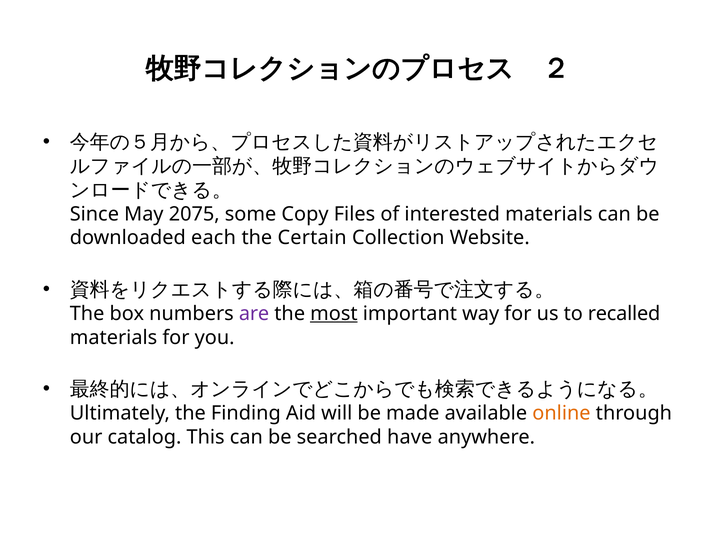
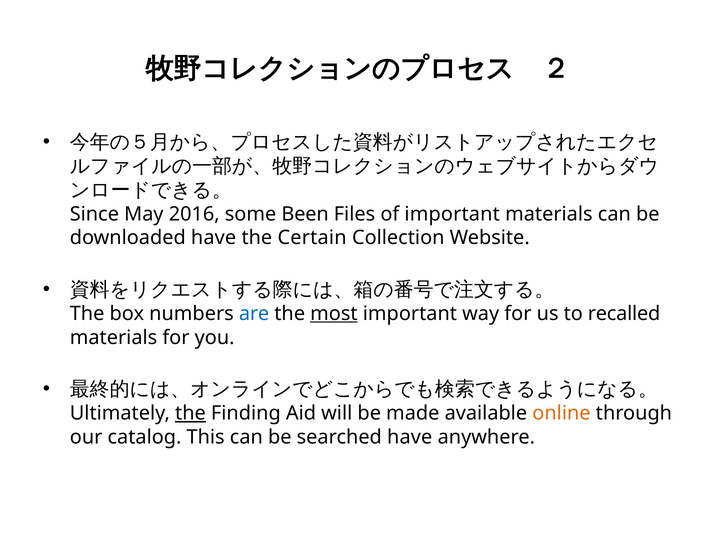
2075: 2075 -> 2016 (194, 214)
Copy: Copy -> Been (305, 214)
of interested: interested -> important (452, 214)
downloaded each: each -> have (214, 238)
are colour: purple -> blue (254, 314)
the underline: none -> present (190, 413)
